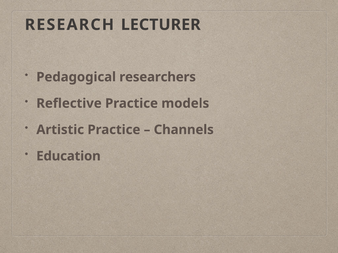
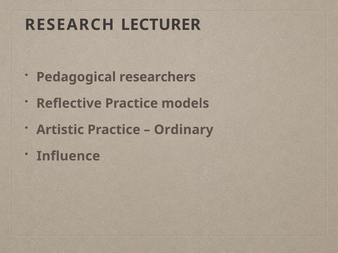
Channels: Channels -> Ordinary (184, 130)
Education: Education -> Influence (68, 156)
